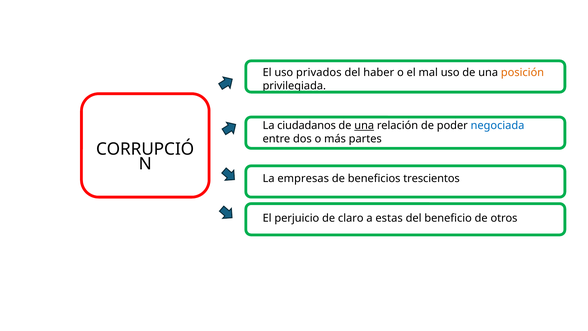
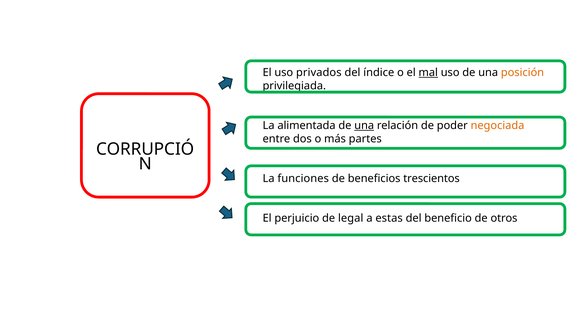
haber: haber -> índice (379, 72)
mal underline: none -> present (428, 72)
ciudadanos: ciudadanos -> alimentada (306, 125)
negociada colour: blue -> orange (498, 125)
empresas: empresas -> funciones (303, 178)
claro: claro -> legal (351, 218)
